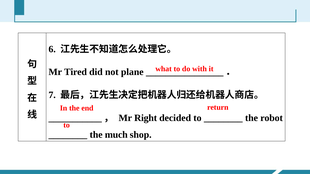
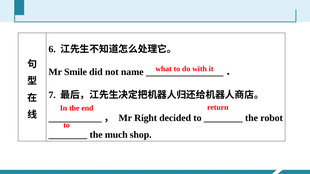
Tired: Tired -> Smile (76, 72)
plane: plane -> name (132, 72)
